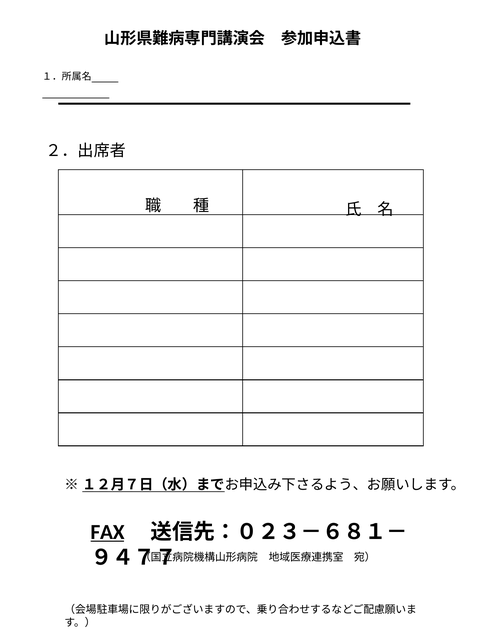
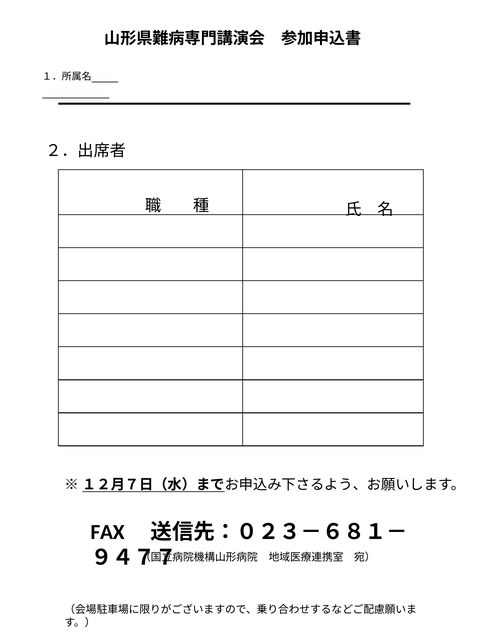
FAX underline: present -> none (108, 532)
